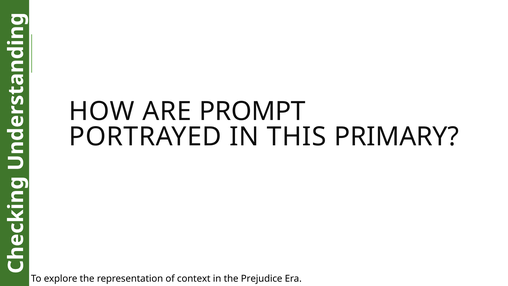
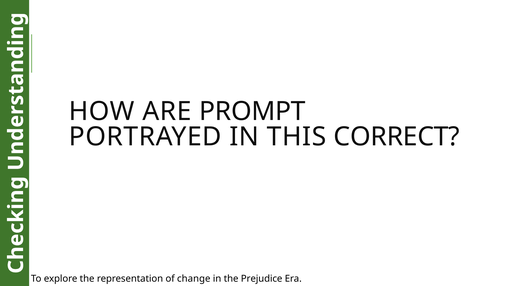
PRIMARY: PRIMARY -> CORRECT (397, 137)
context: context -> change (194, 279)
